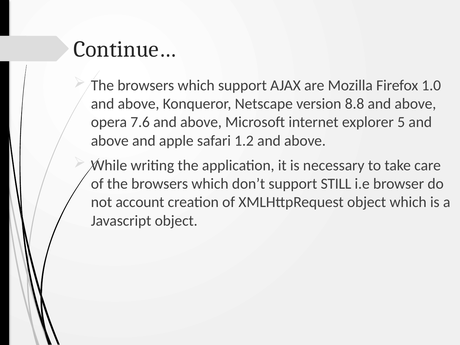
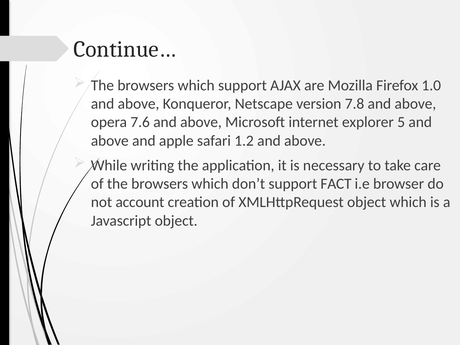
8.8: 8.8 -> 7.8 (355, 104)
STILL: STILL -> FACT (336, 184)
